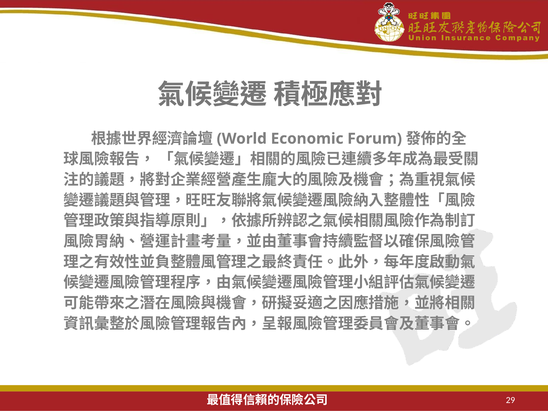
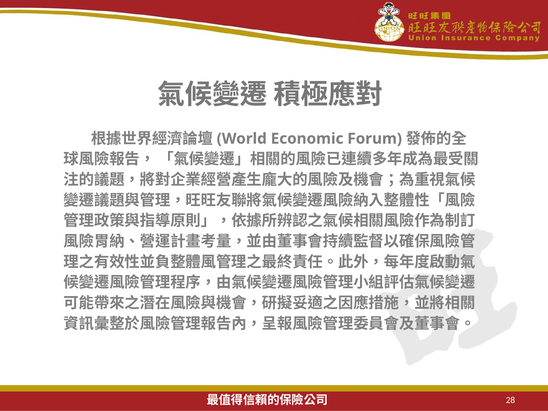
29: 29 -> 28 (510, 400)
